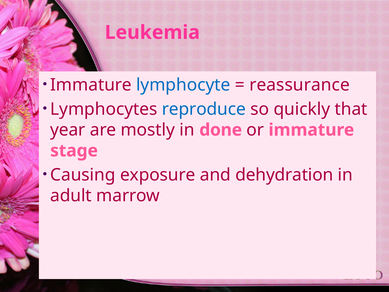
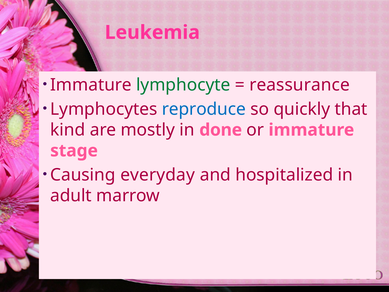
lymphocyte colour: blue -> green (183, 85)
year: year -> kind (68, 130)
exposure: exposure -> everyday (158, 175)
dehydration: dehydration -> hospitalized (284, 175)
